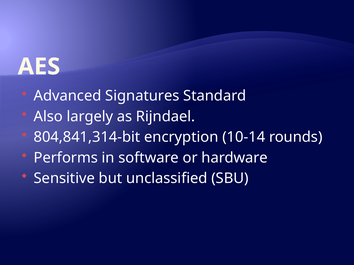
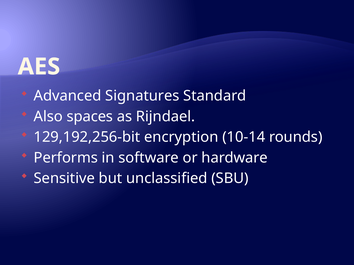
largely: largely -> spaces (90, 117)
804,841,314-bit: 804,841,314-bit -> 129,192,256-bit (87, 137)
